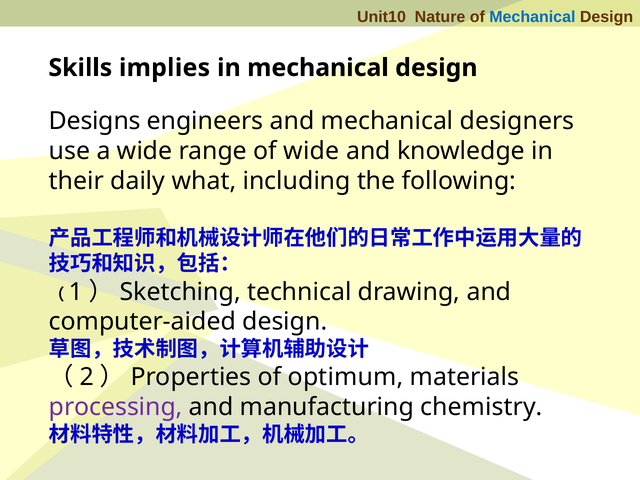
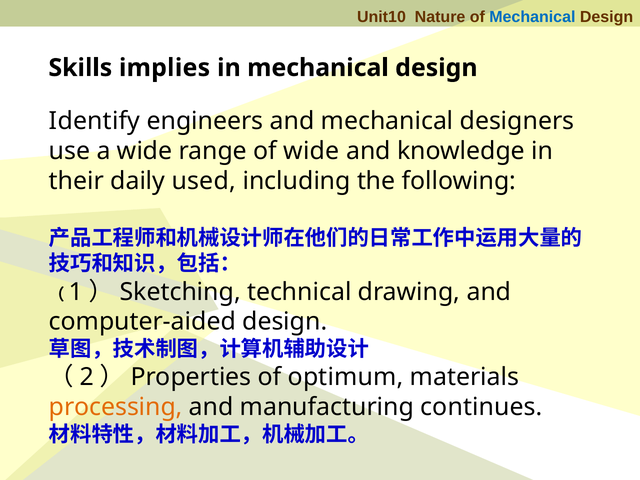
Designs: Designs -> Identify (95, 121)
what: what -> used (204, 181)
processing colour: purple -> orange (116, 407)
chemistry: chemistry -> continues (481, 407)
